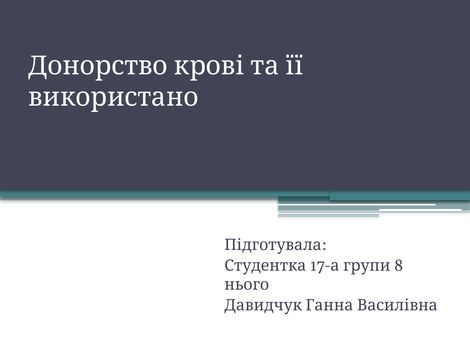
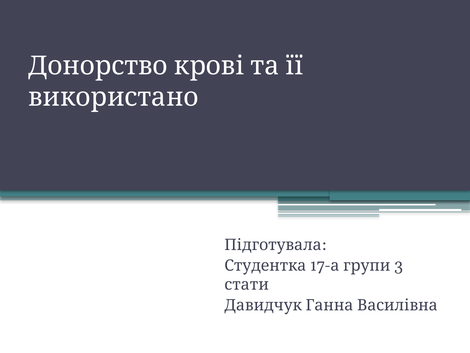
8: 8 -> 3 (399, 265)
нього: нього -> стати (247, 284)
